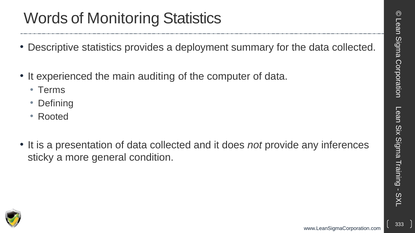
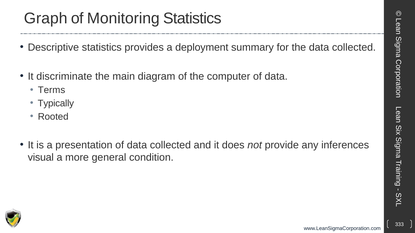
Words: Words -> Graph (46, 18)
experienced: experienced -> discriminate (64, 76)
auditing: auditing -> diagram (157, 76)
Defining: Defining -> Typically (56, 104)
sticky: sticky -> visual (41, 158)
